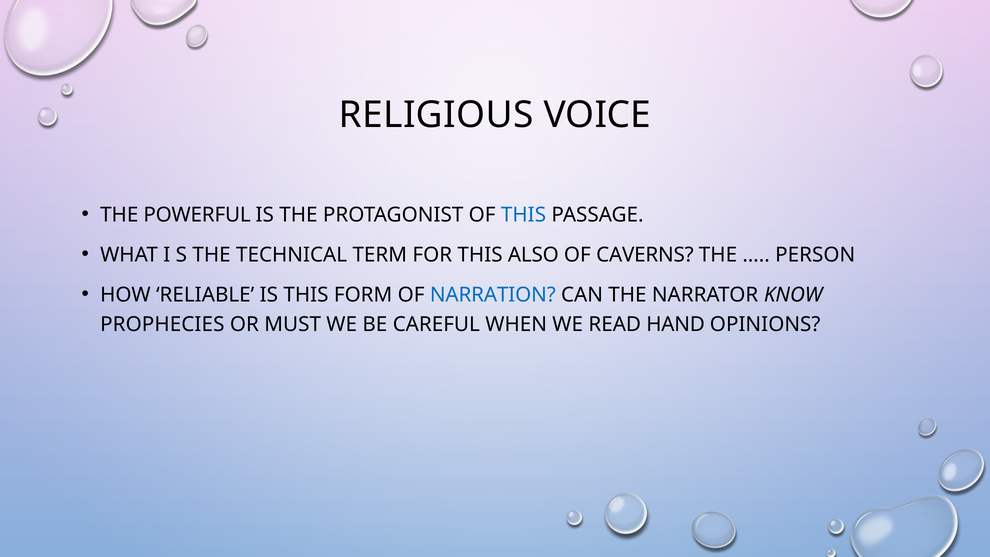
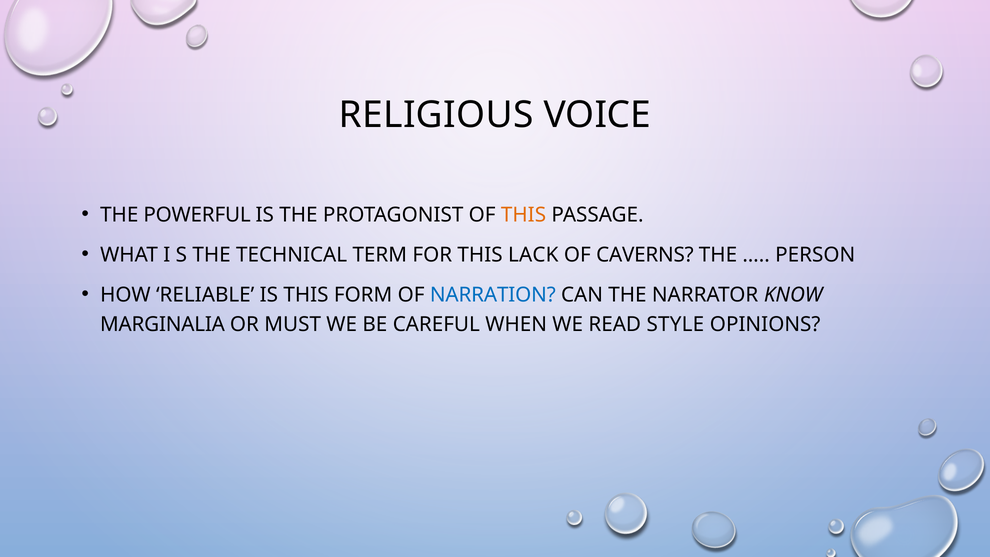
THIS colour: blue -> orange (523, 215)
ALSO: ALSO -> LACK (533, 255)
PROPHECIES: PROPHECIES -> MARGINALIA (162, 324)
HAND: HAND -> STYLE (675, 324)
